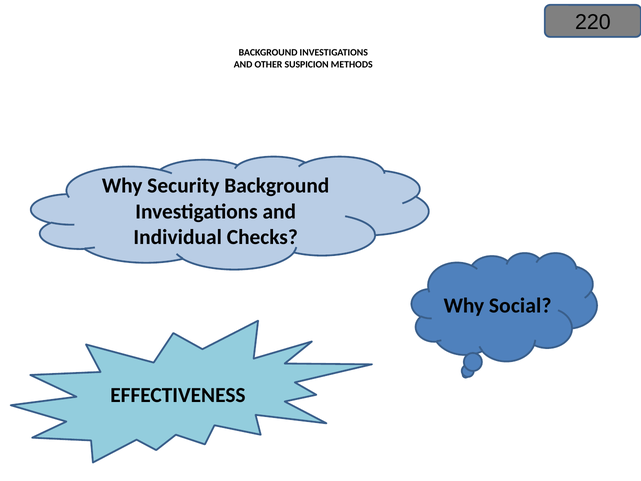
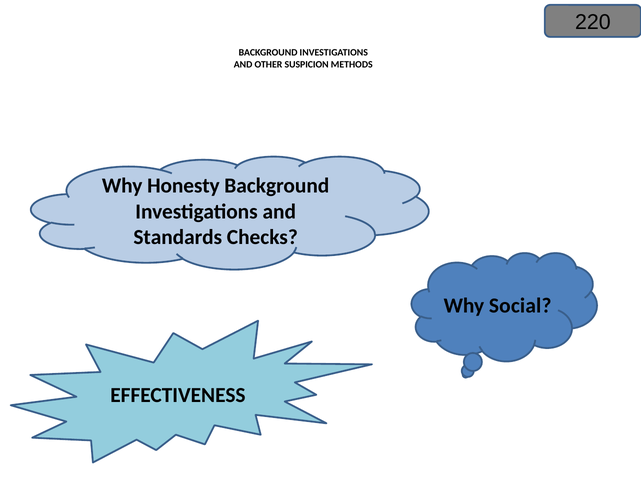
Security: Security -> Honesty (183, 186)
Individual: Individual -> Standards (178, 237)
